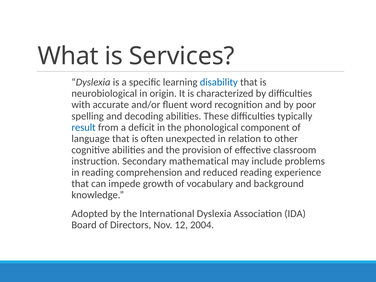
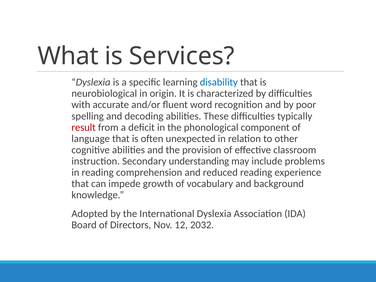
result colour: blue -> red (84, 127)
mathematical: mathematical -> understanding (199, 161)
2004: 2004 -> 2032 (202, 225)
